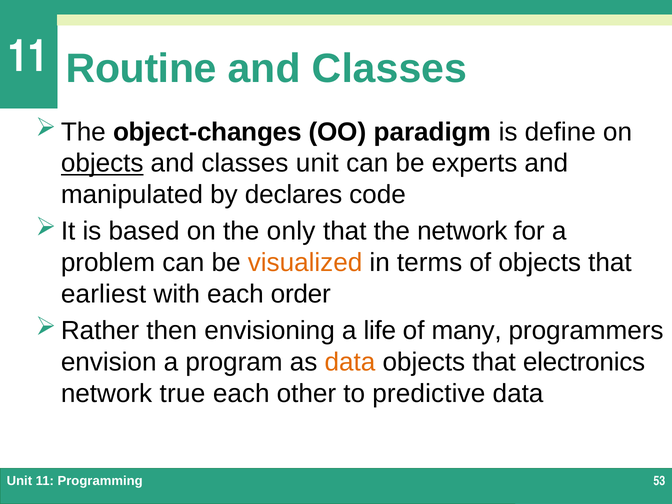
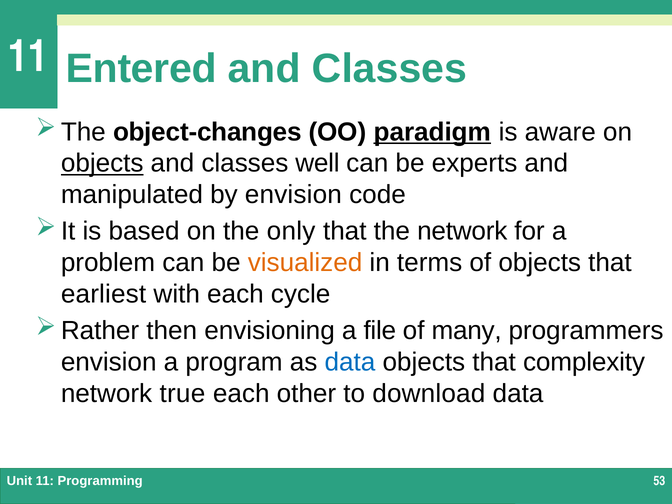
Routine: Routine -> Entered (141, 69)
paradigm underline: none -> present (432, 132)
define: define -> aware (560, 132)
classes unit: unit -> well (317, 163)
by declares: declares -> envision (293, 195)
order: order -> cycle (301, 294)
life: life -> file (380, 331)
data colour: orange -> blue (350, 362)
electronics: electronics -> complexity (584, 362)
predictive: predictive -> download (429, 393)
